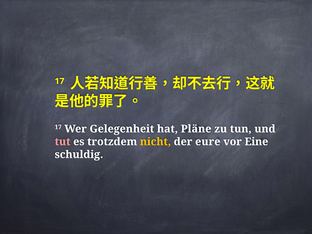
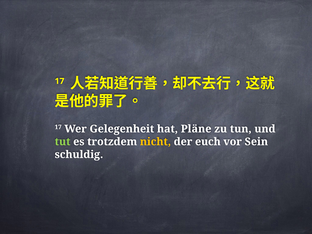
tut colour: pink -> light green (63, 142)
eure: eure -> euch (208, 142)
Eine: Eine -> Sein (256, 142)
